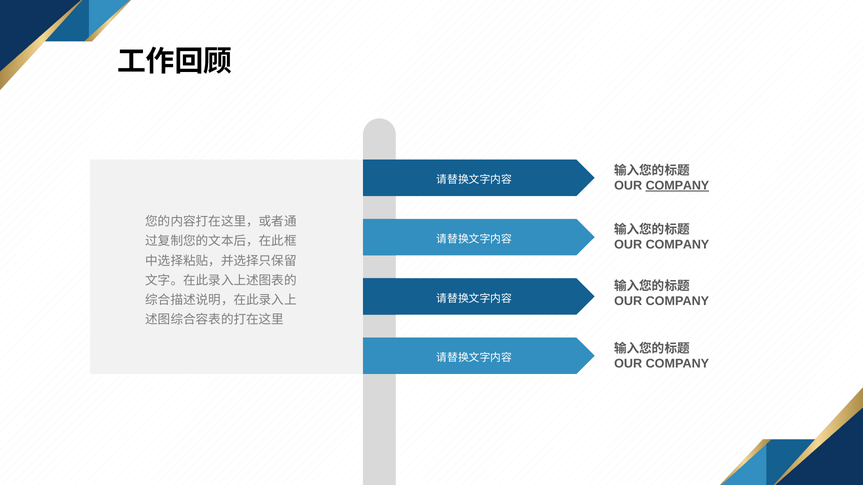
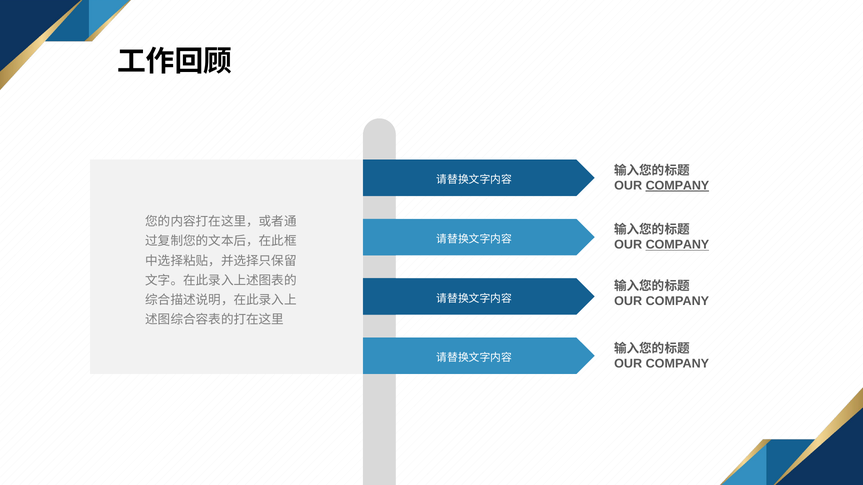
COMPANY underline: none -> present (677, 245)
